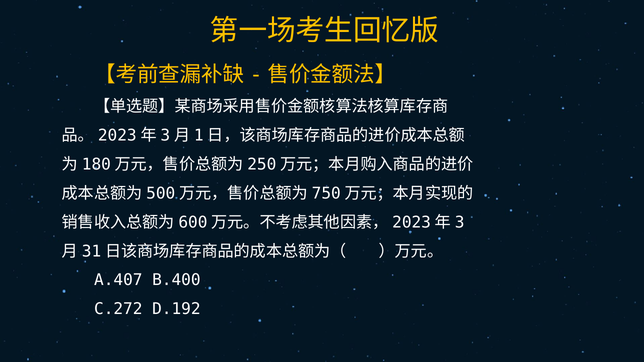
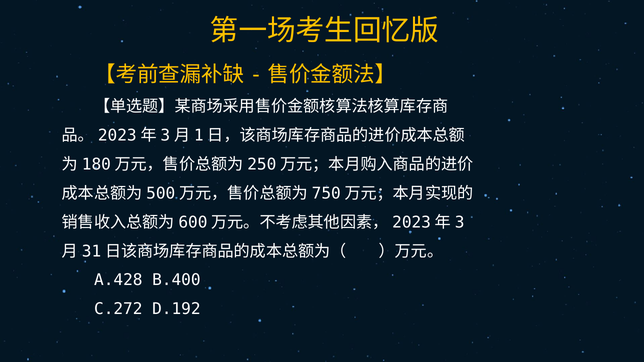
A.407: A.407 -> A.428 (118, 280)
